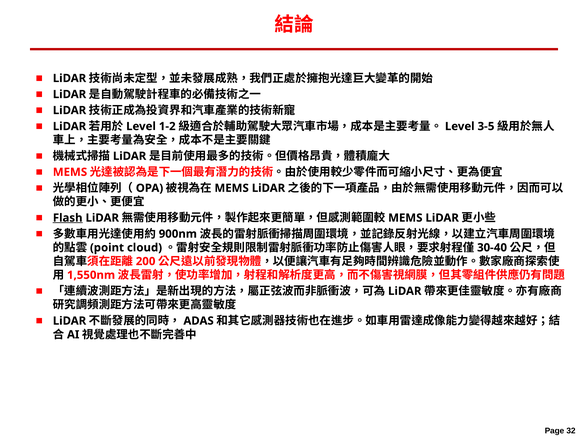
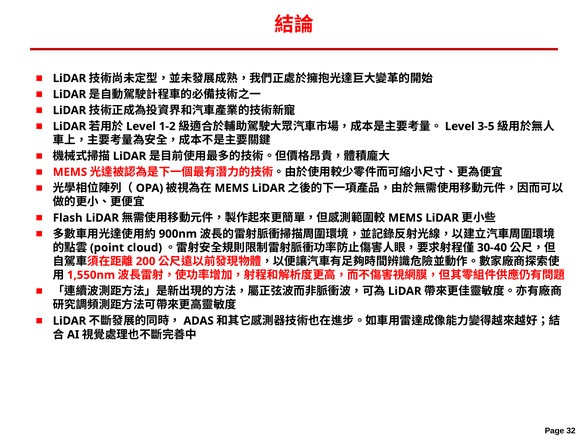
Flash underline: present -> none (68, 218)
